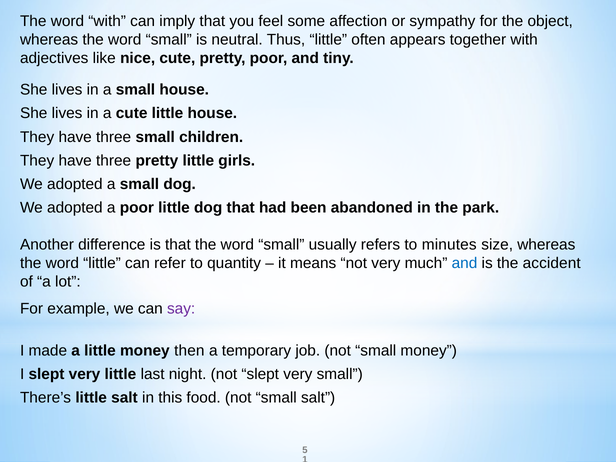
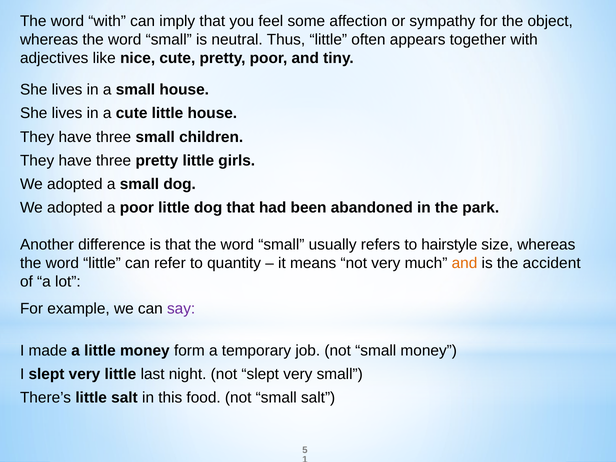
minutes: minutes -> hairstyle (449, 245)
and colour: blue -> orange (465, 263)
then: then -> form (189, 351)
